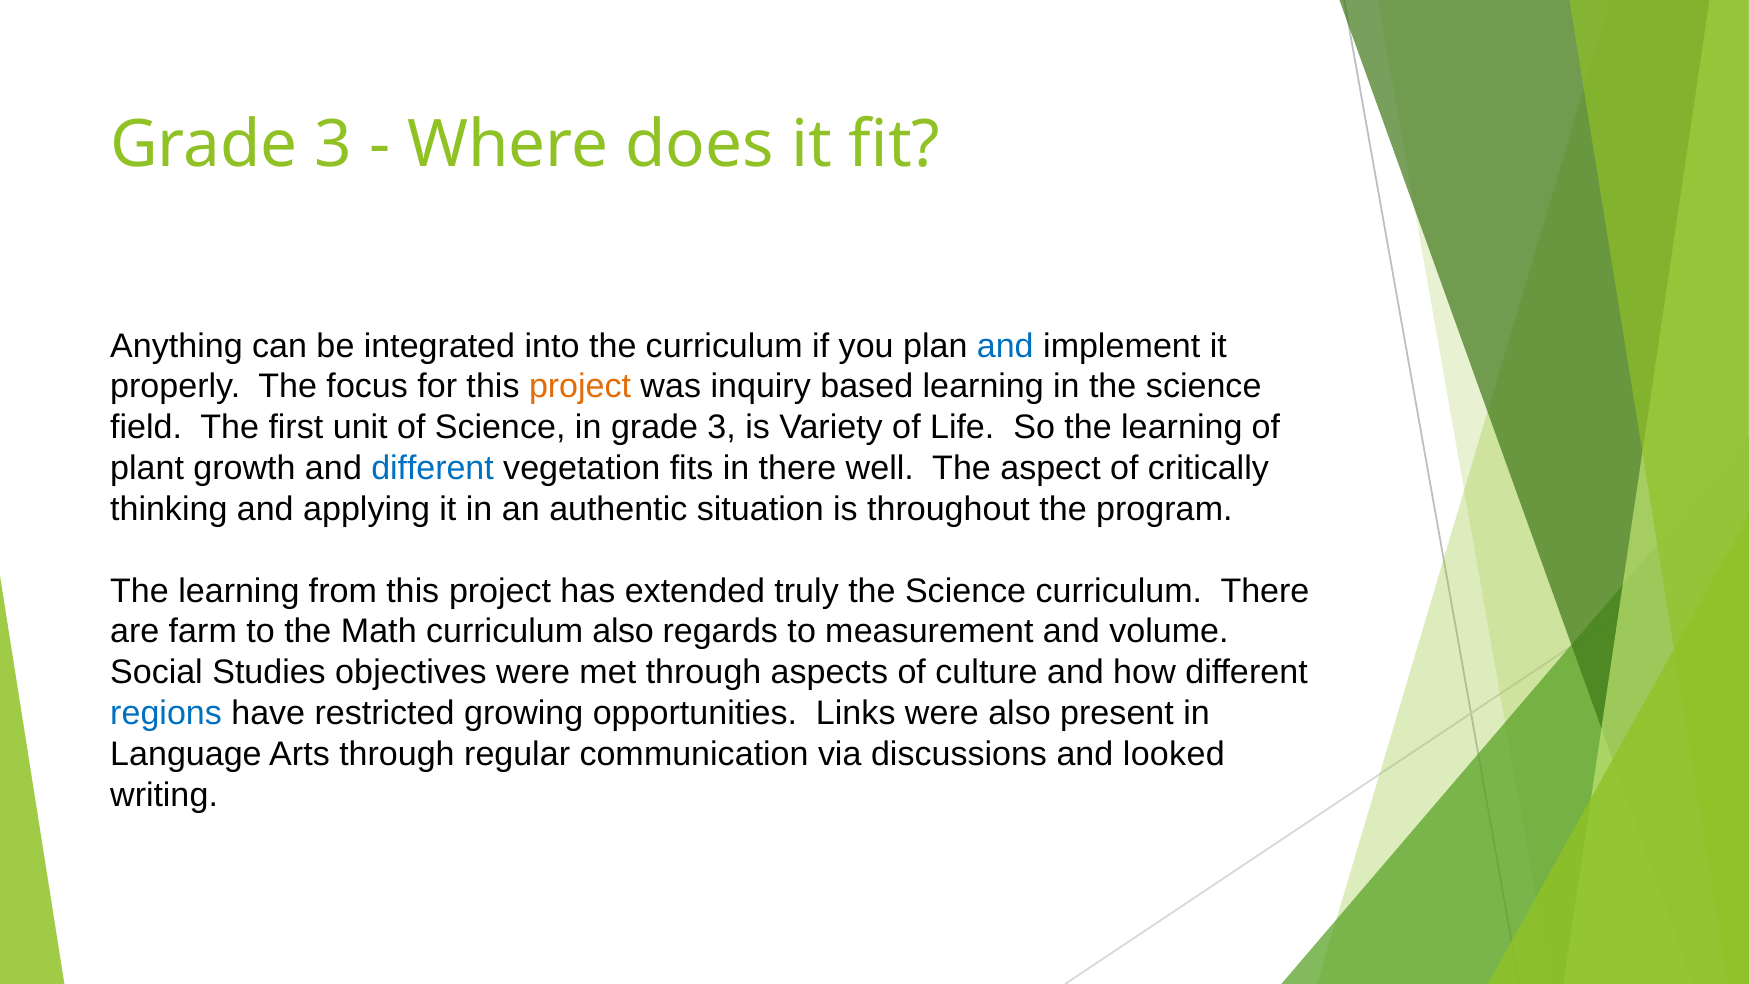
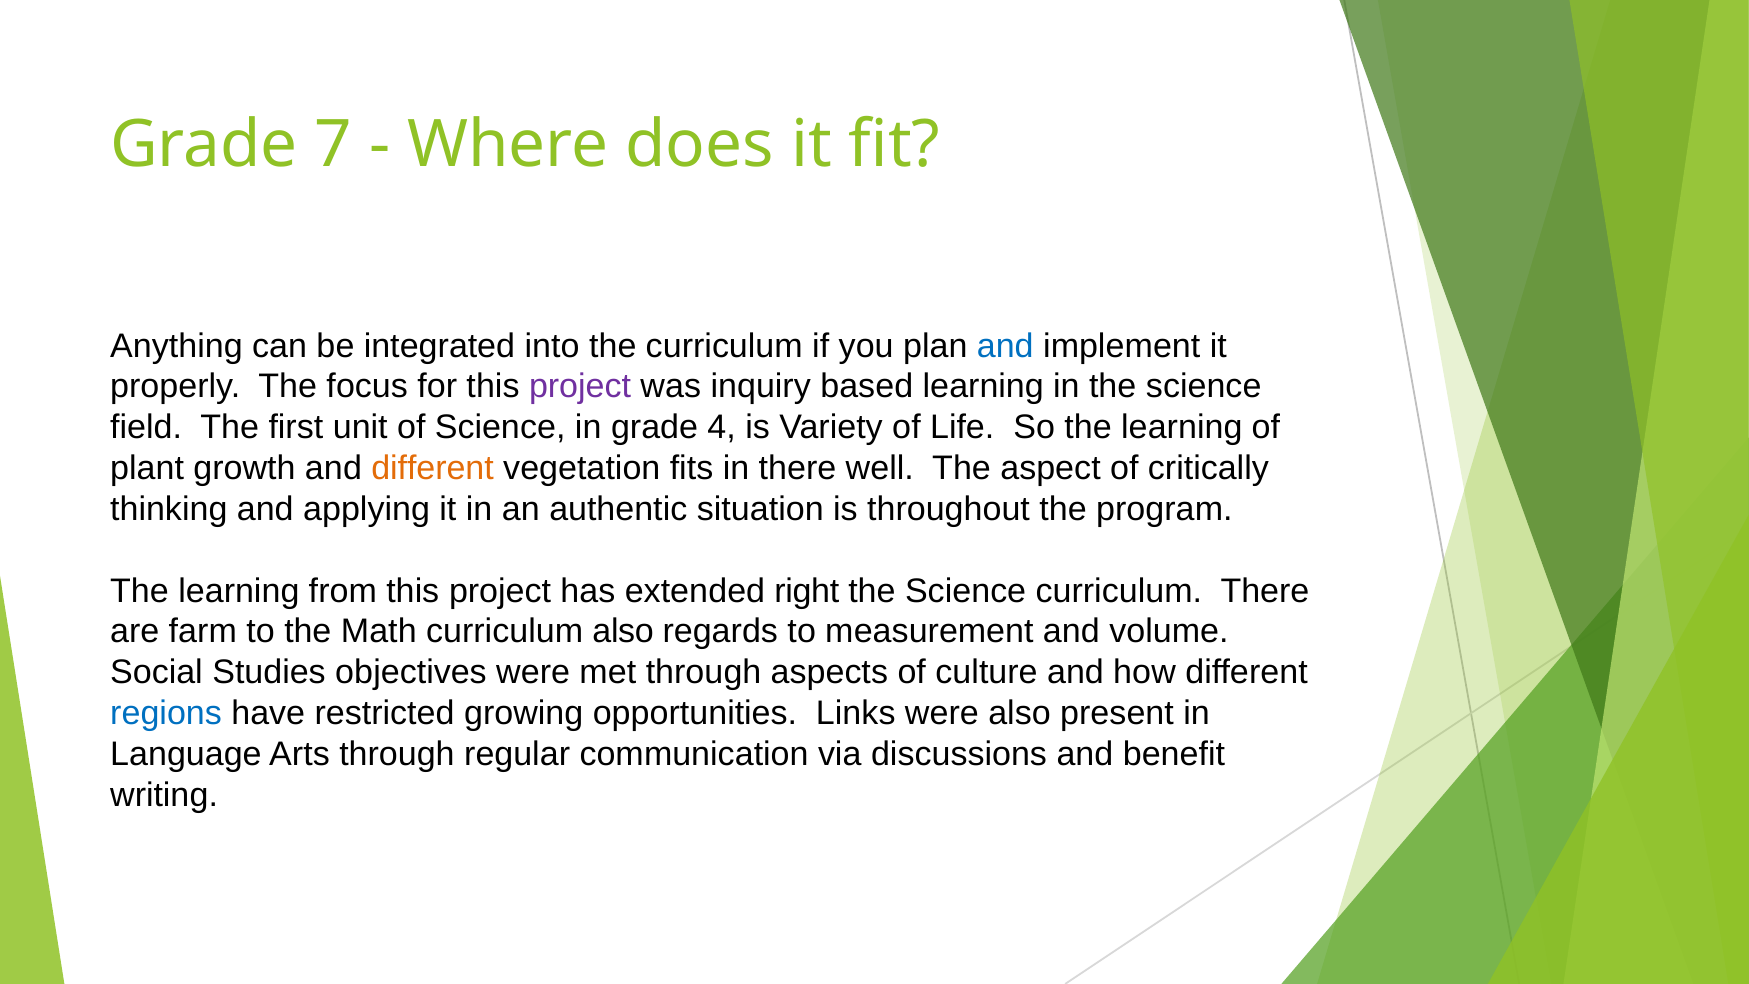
3: 3 -> 7 (334, 145)
project colour: orange -> purple (580, 387)
in grade 3: 3 -> 4 (722, 427)
different colour: blue -> orange (433, 468)
truly: truly -> right (807, 591)
looked: looked -> benefit (1174, 754)
